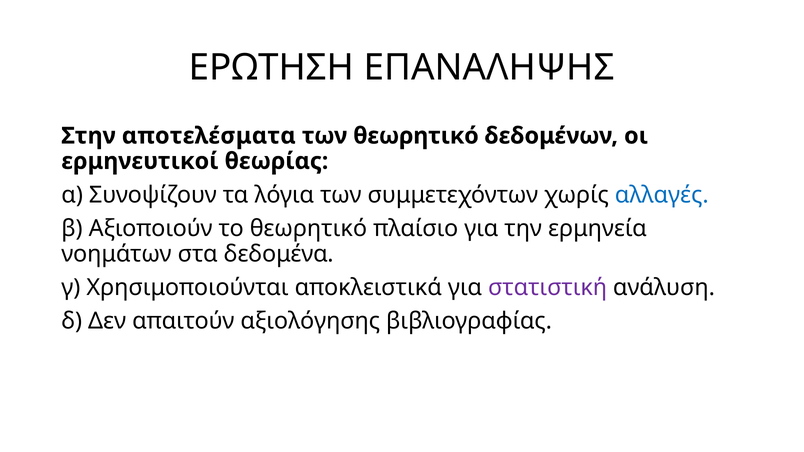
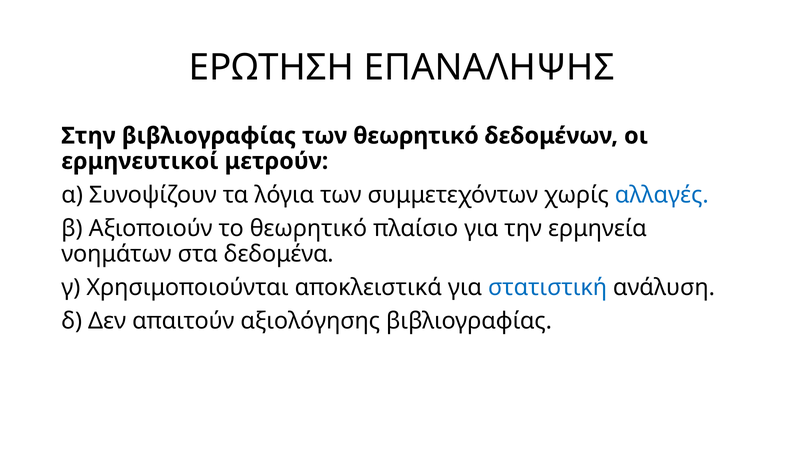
Στην αποτελέσματα: αποτελέσματα -> βιβλιογραφίας (209, 136)
θεωρίας: θεωρίας -> μετρούν (276, 161)
στατιστική colour: purple -> blue (548, 288)
